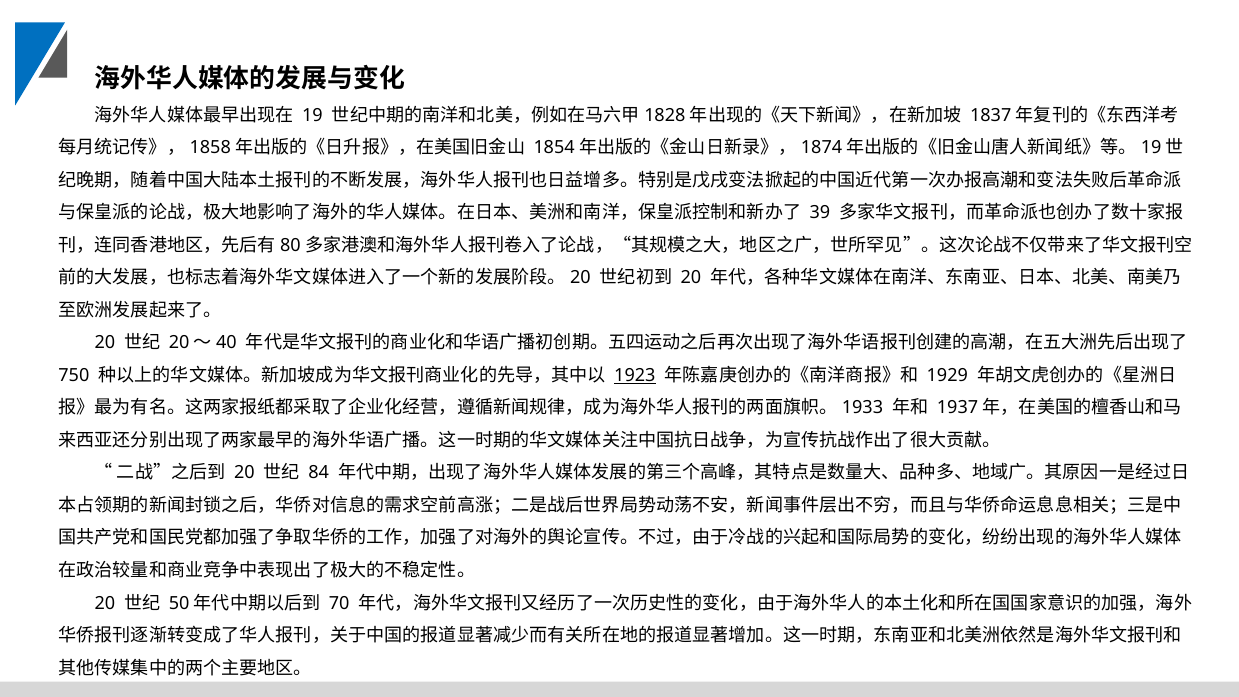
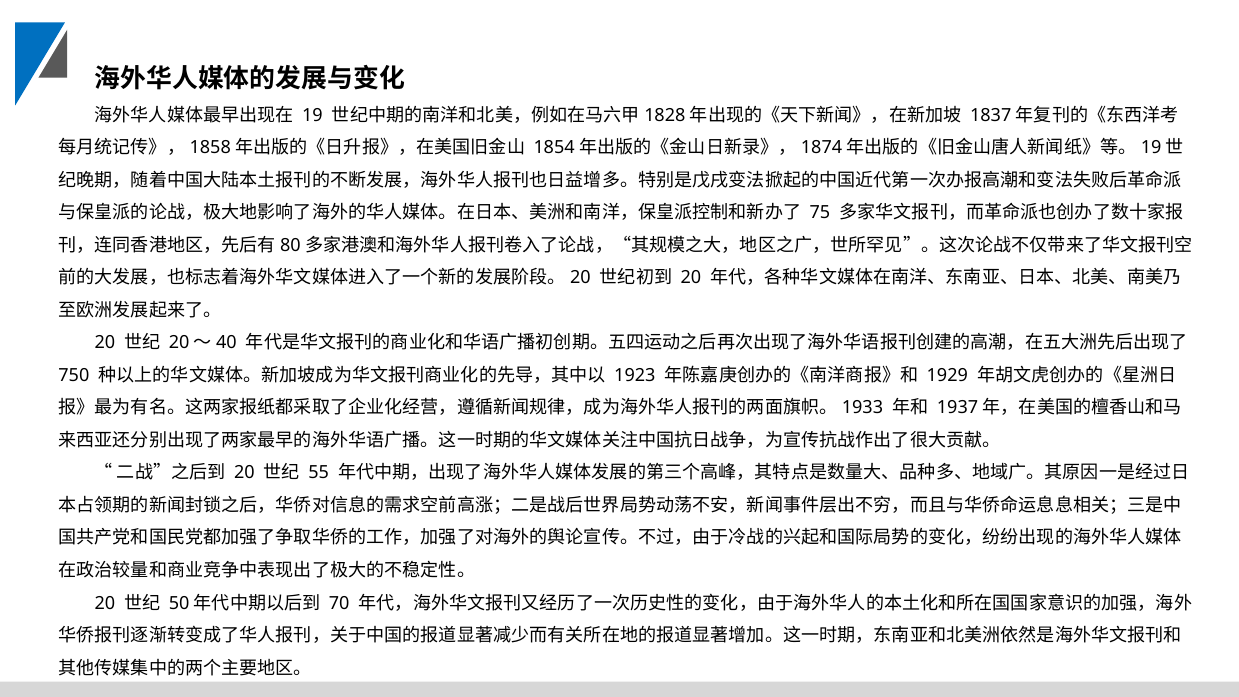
39: 39 -> 75 (820, 213)
1923 underline: present -> none (635, 375)
84: 84 -> 55 (319, 473)
